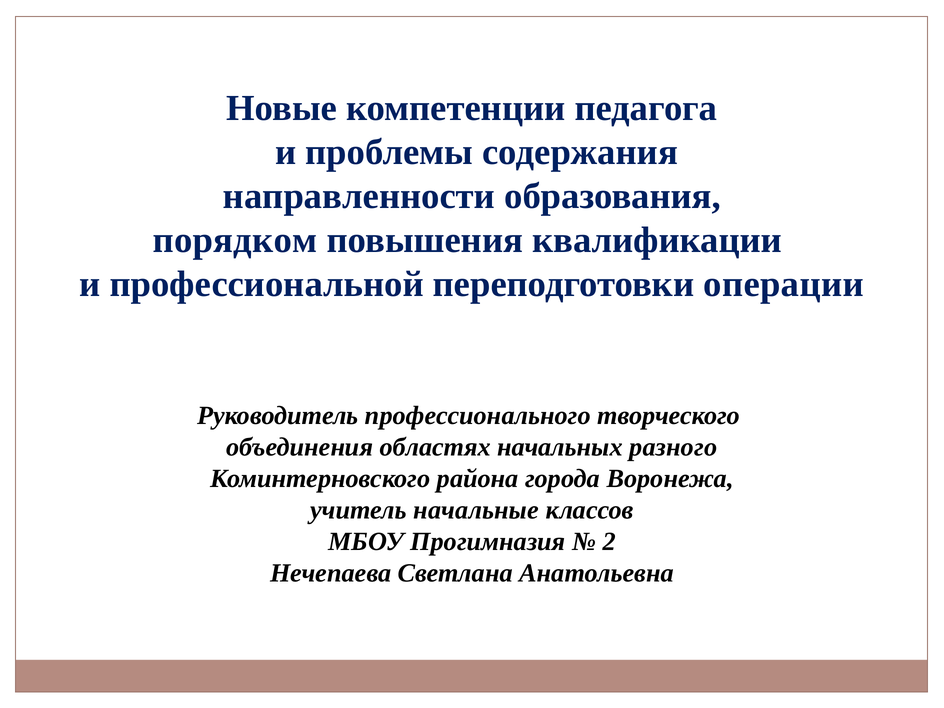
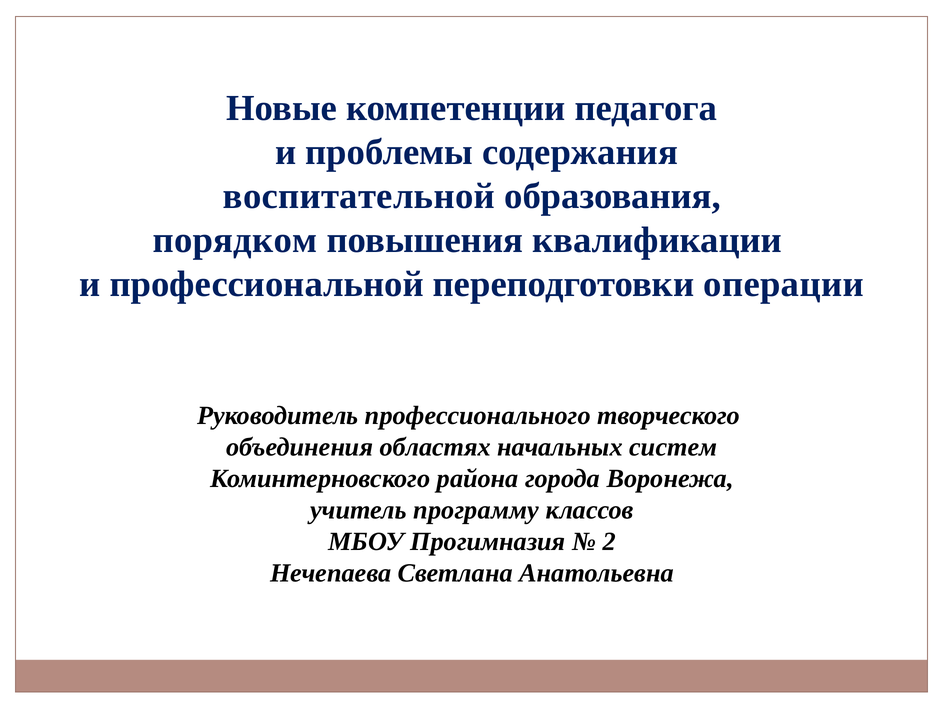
направленности: направленности -> воспитательной (359, 196)
разного: разного -> систем (673, 447)
начальные: начальные -> программу (476, 510)
